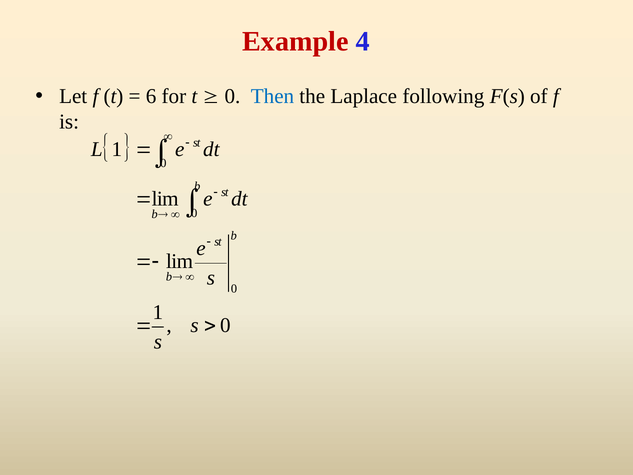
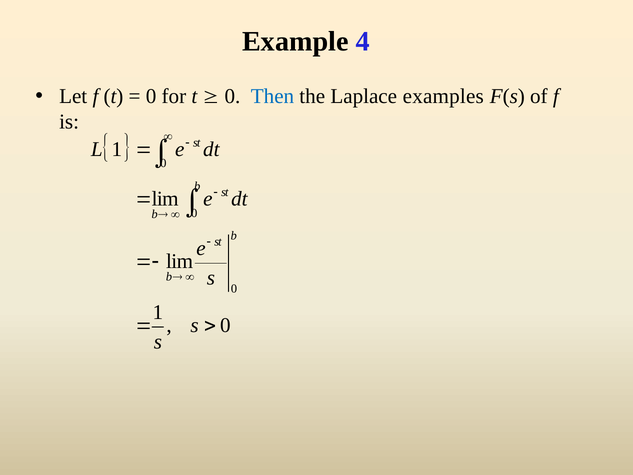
Example colour: red -> black (295, 42)
6: 6 -> 0 (151, 96)
following: following -> examples (443, 96)
